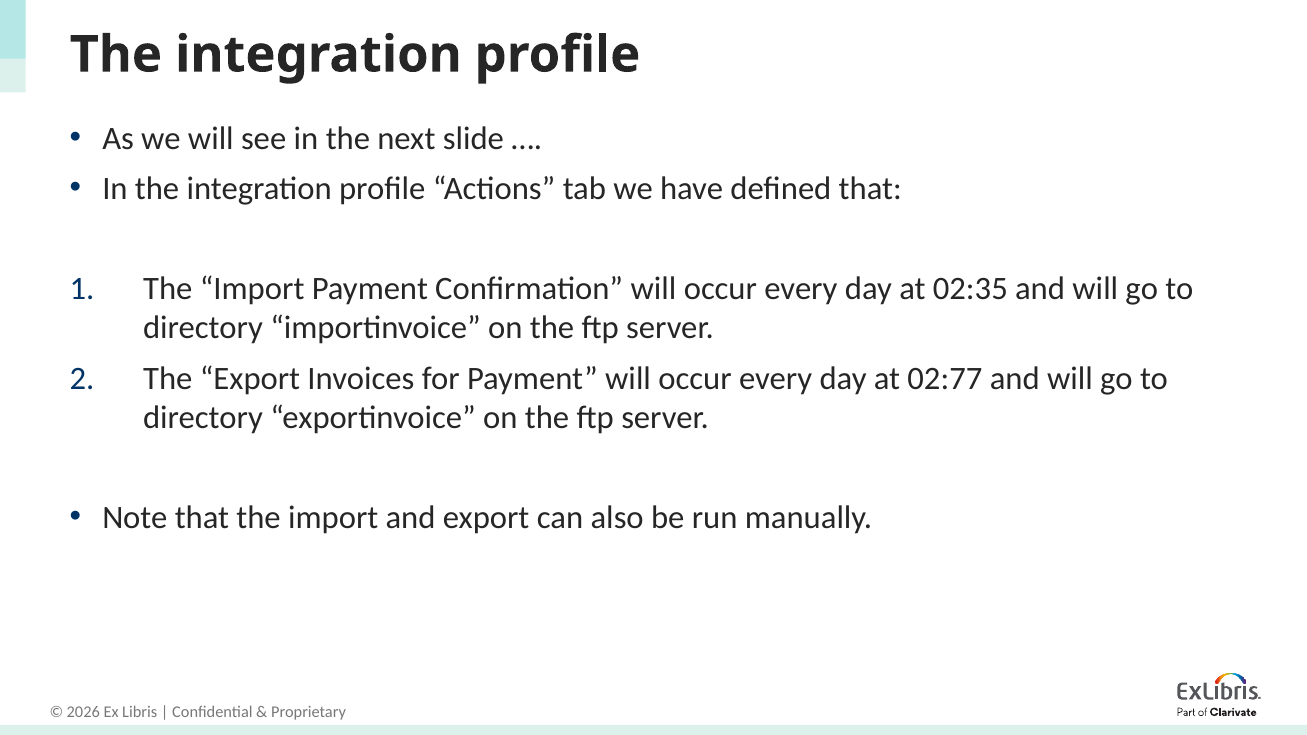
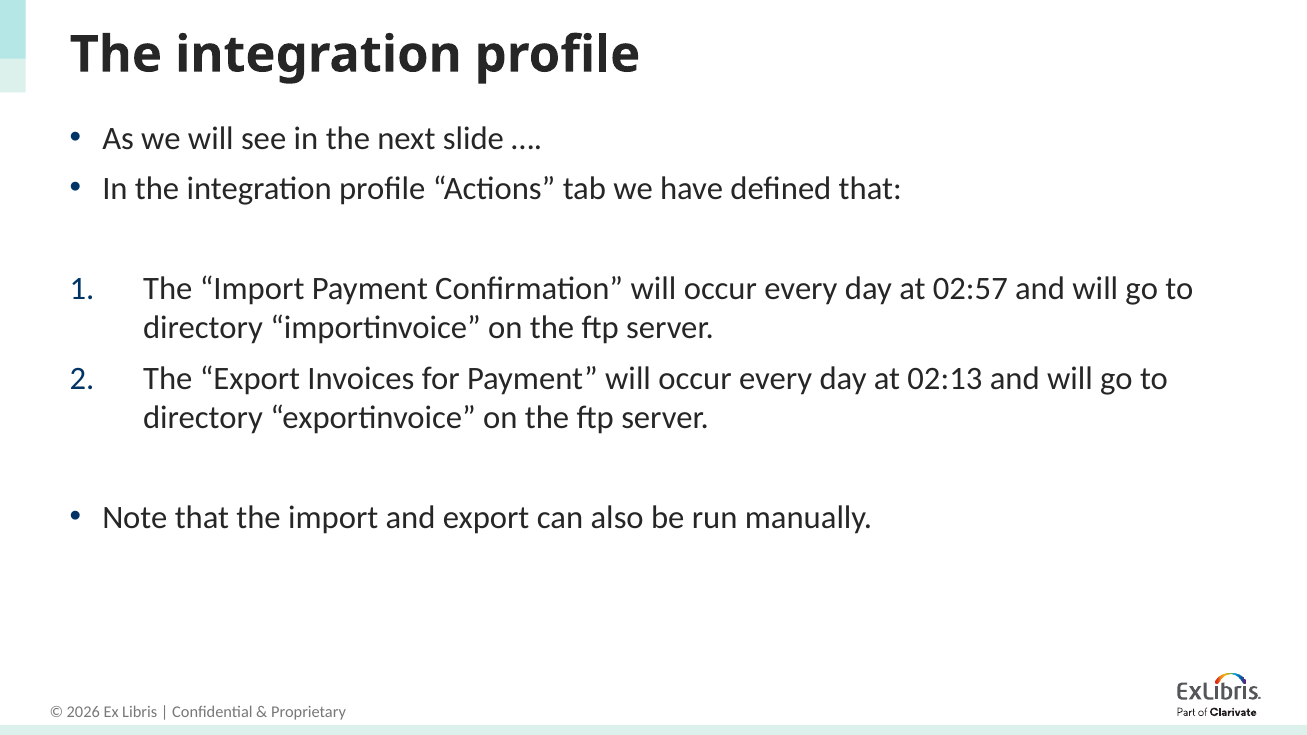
02:35: 02:35 -> 02:57 (970, 289)
02:77: 02:77 -> 02:13 (945, 378)
